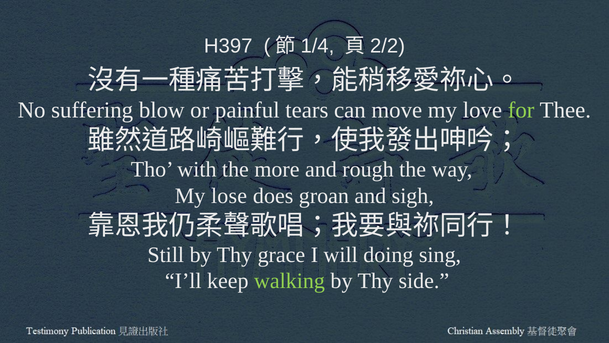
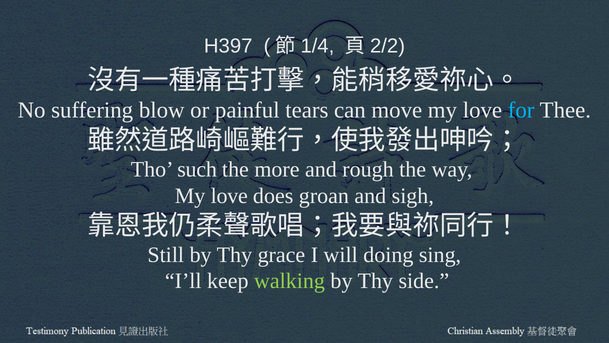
for colour: light green -> light blue (521, 110)
with: with -> such (197, 169)
lose: lose -> love (229, 196)
